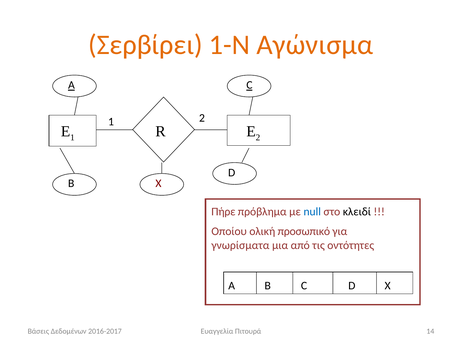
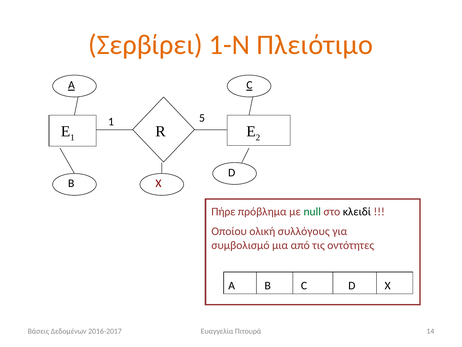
Αγώνισμα: Αγώνισμα -> Πλειότιμο (315, 45)
1 2: 2 -> 5 (202, 118)
null colour: blue -> green (312, 211)
προσωπικό: προσωπικό -> συλλόγους (304, 231)
γνωρίσματα: γνωρίσματα -> συμβολισμό (240, 245)
